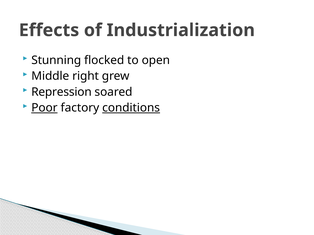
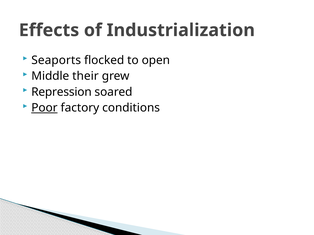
Stunning: Stunning -> Seaports (56, 60)
right: right -> their (85, 76)
conditions underline: present -> none (131, 108)
